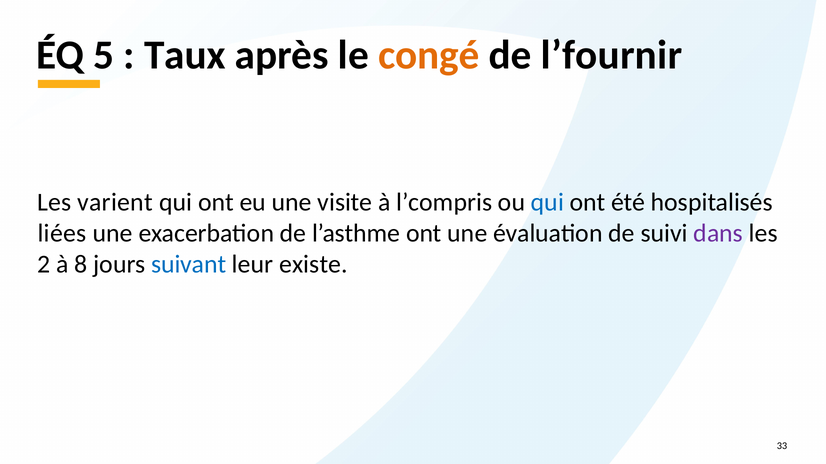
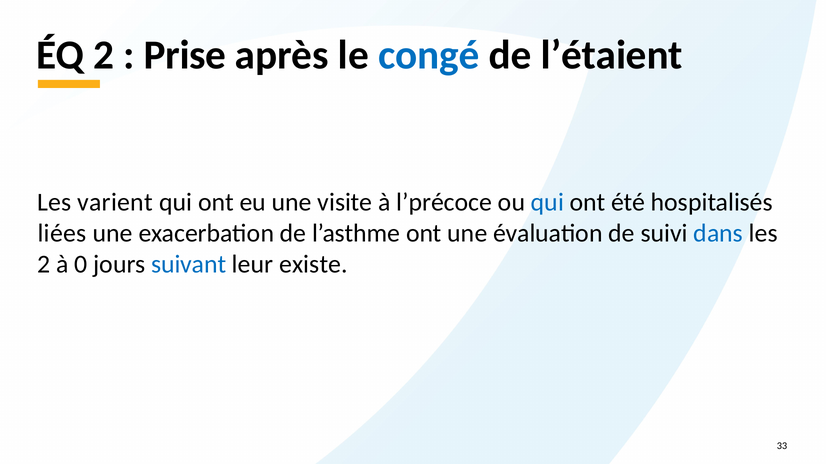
ÉQ 5: 5 -> 2 (104, 55)
Taux: Taux -> Prise (185, 55)
congé colour: orange -> blue (429, 55)
l’fournir: l’fournir -> l’étaient (612, 55)
l’compris: l’compris -> l’précoce (444, 203)
dans colour: purple -> blue (718, 234)
8: 8 -> 0 (81, 265)
